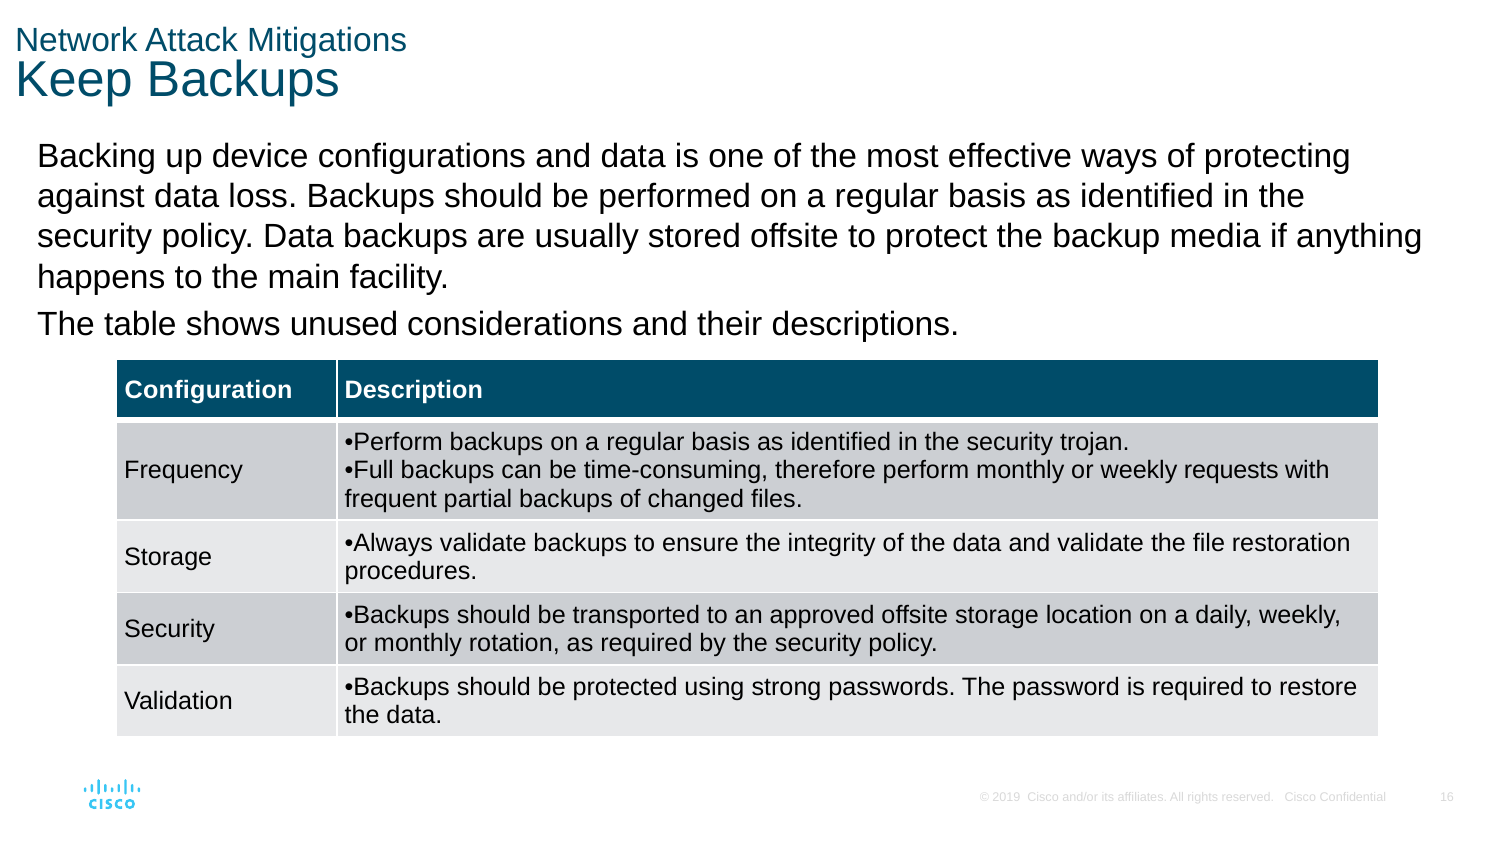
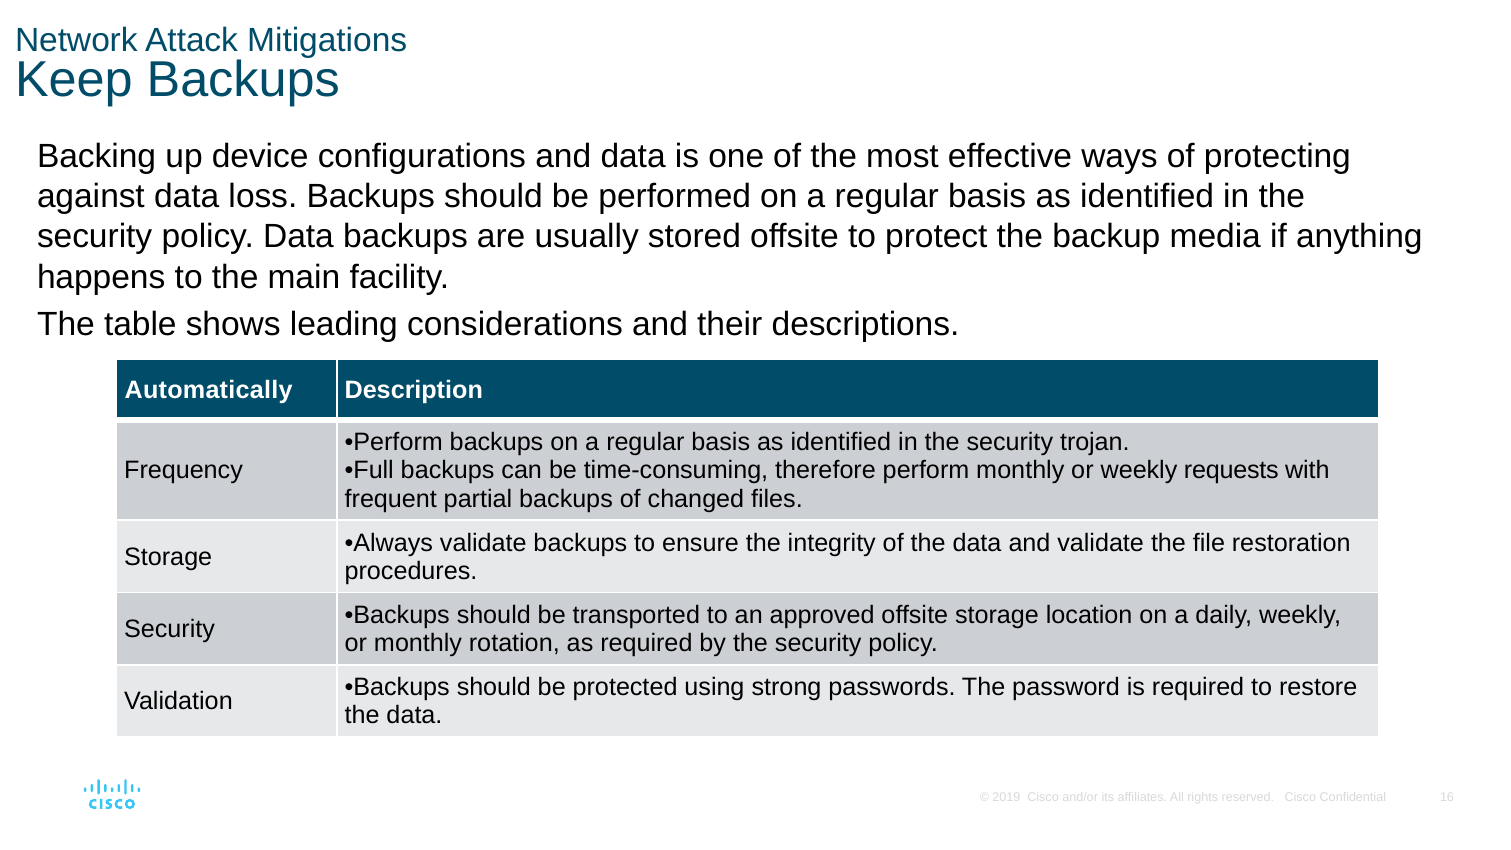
unused: unused -> leading (344, 324)
Configuration: Configuration -> Automatically (209, 390)
